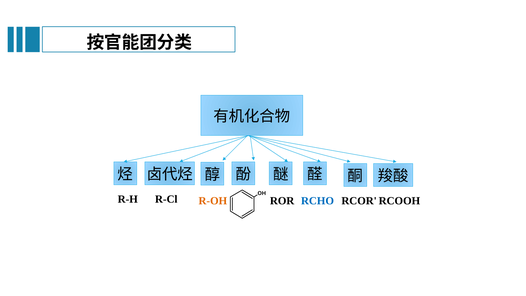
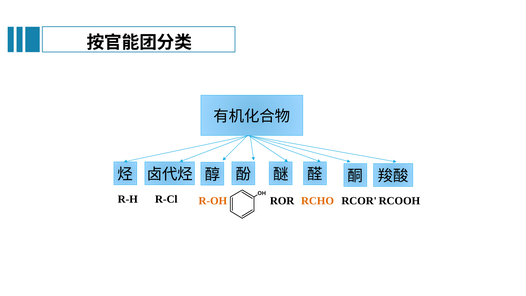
RCHO colour: blue -> orange (317, 201)
